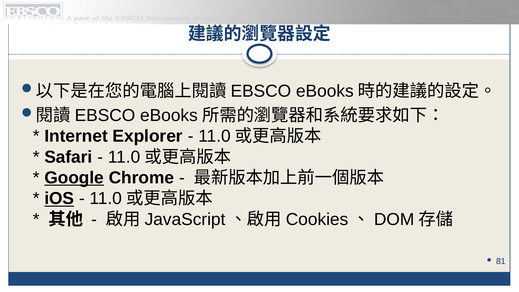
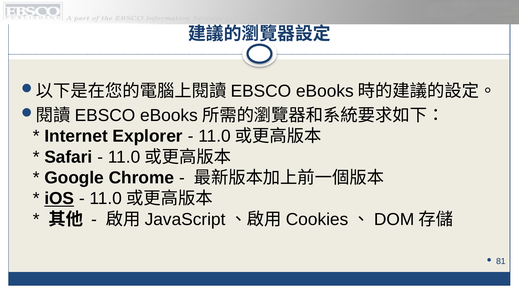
Google underline: present -> none (74, 178)
